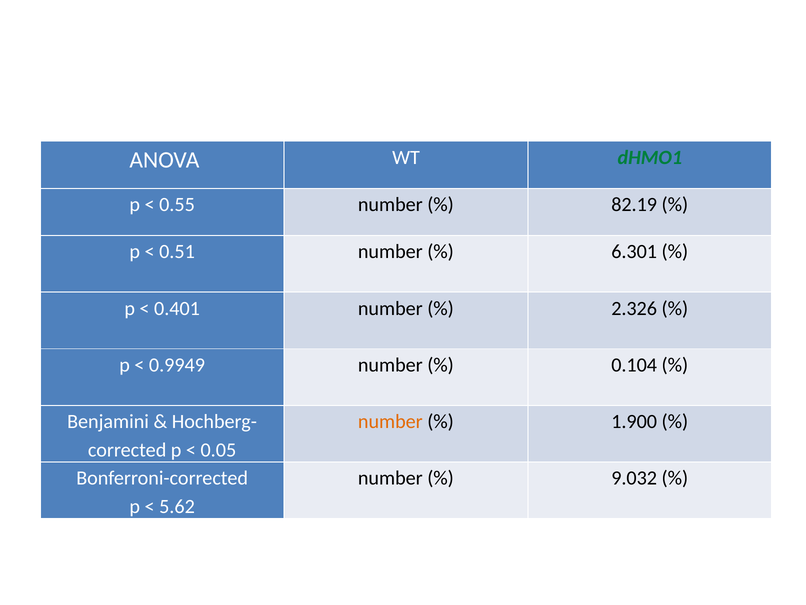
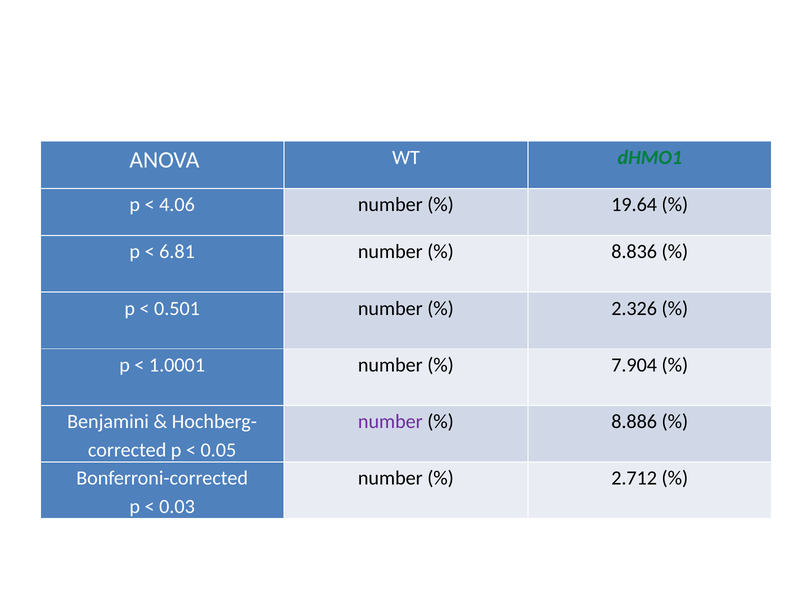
0.55: 0.55 -> 4.06 (177, 204)
82.19: 82.19 -> 19.64 (634, 204)
0.51: 0.51 -> 6.81 (177, 252)
6.301: 6.301 -> 8.836 (634, 252)
0.401: 0.401 -> 0.501 (177, 308)
0.9949: 0.9949 -> 1.0001 (177, 365)
0.104: 0.104 -> 7.904 (634, 365)
number colour: orange -> purple (390, 421)
1.900: 1.900 -> 8.886 (634, 421)
9.032: 9.032 -> 2.712 (634, 478)
5.62: 5.62 -> 0.03 (177, 506)
